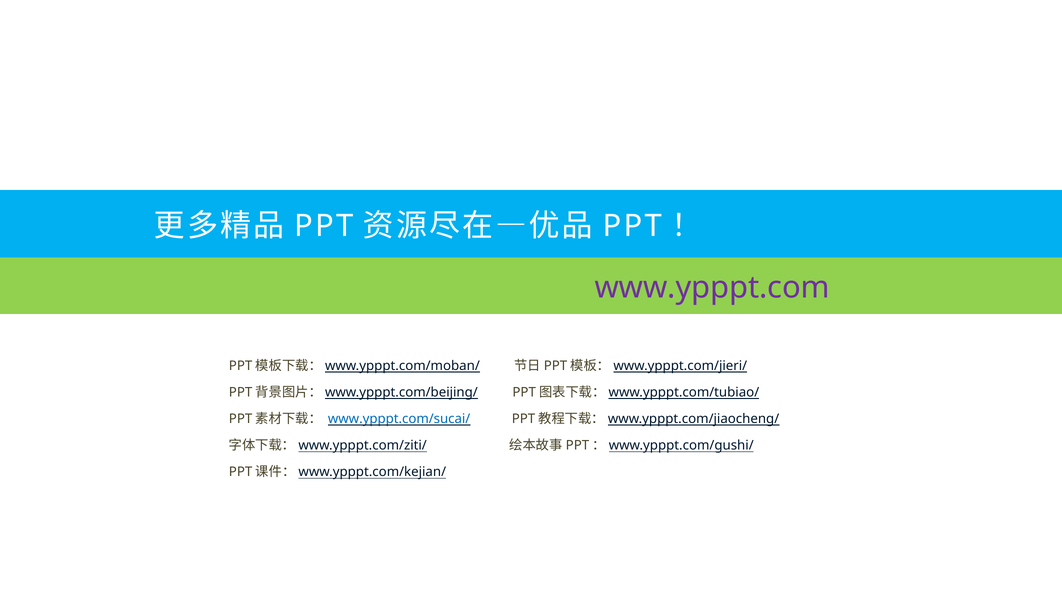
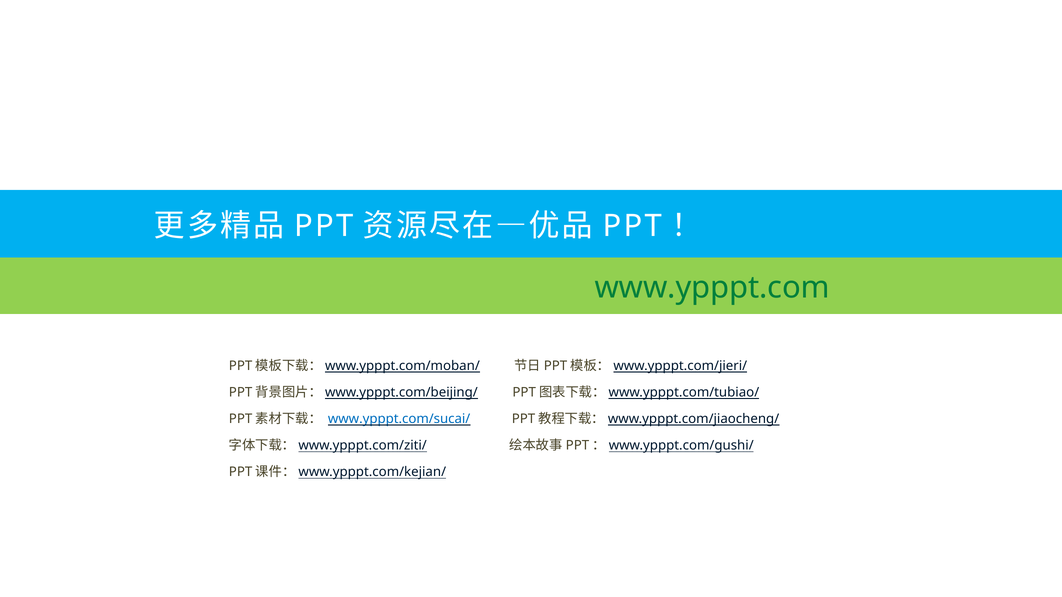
www.ypppt.com colour: purple -> green (712, 288)
